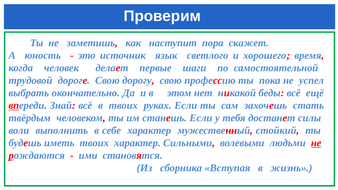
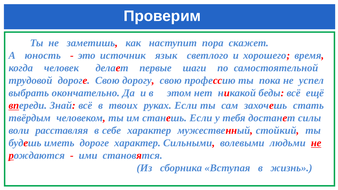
выполнить: выполнить -> расставляя (62, 131)
иметь твоих: твоих -> дороге (94, 143)
